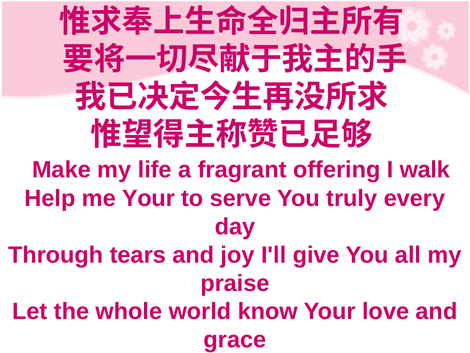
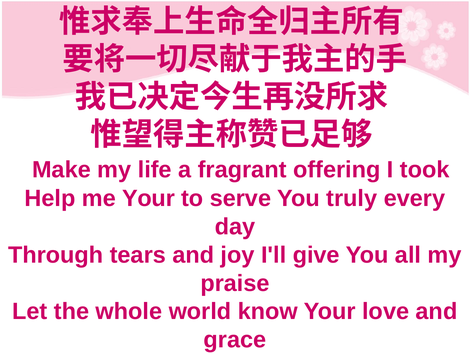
walk: walk -> took (425, 170)
